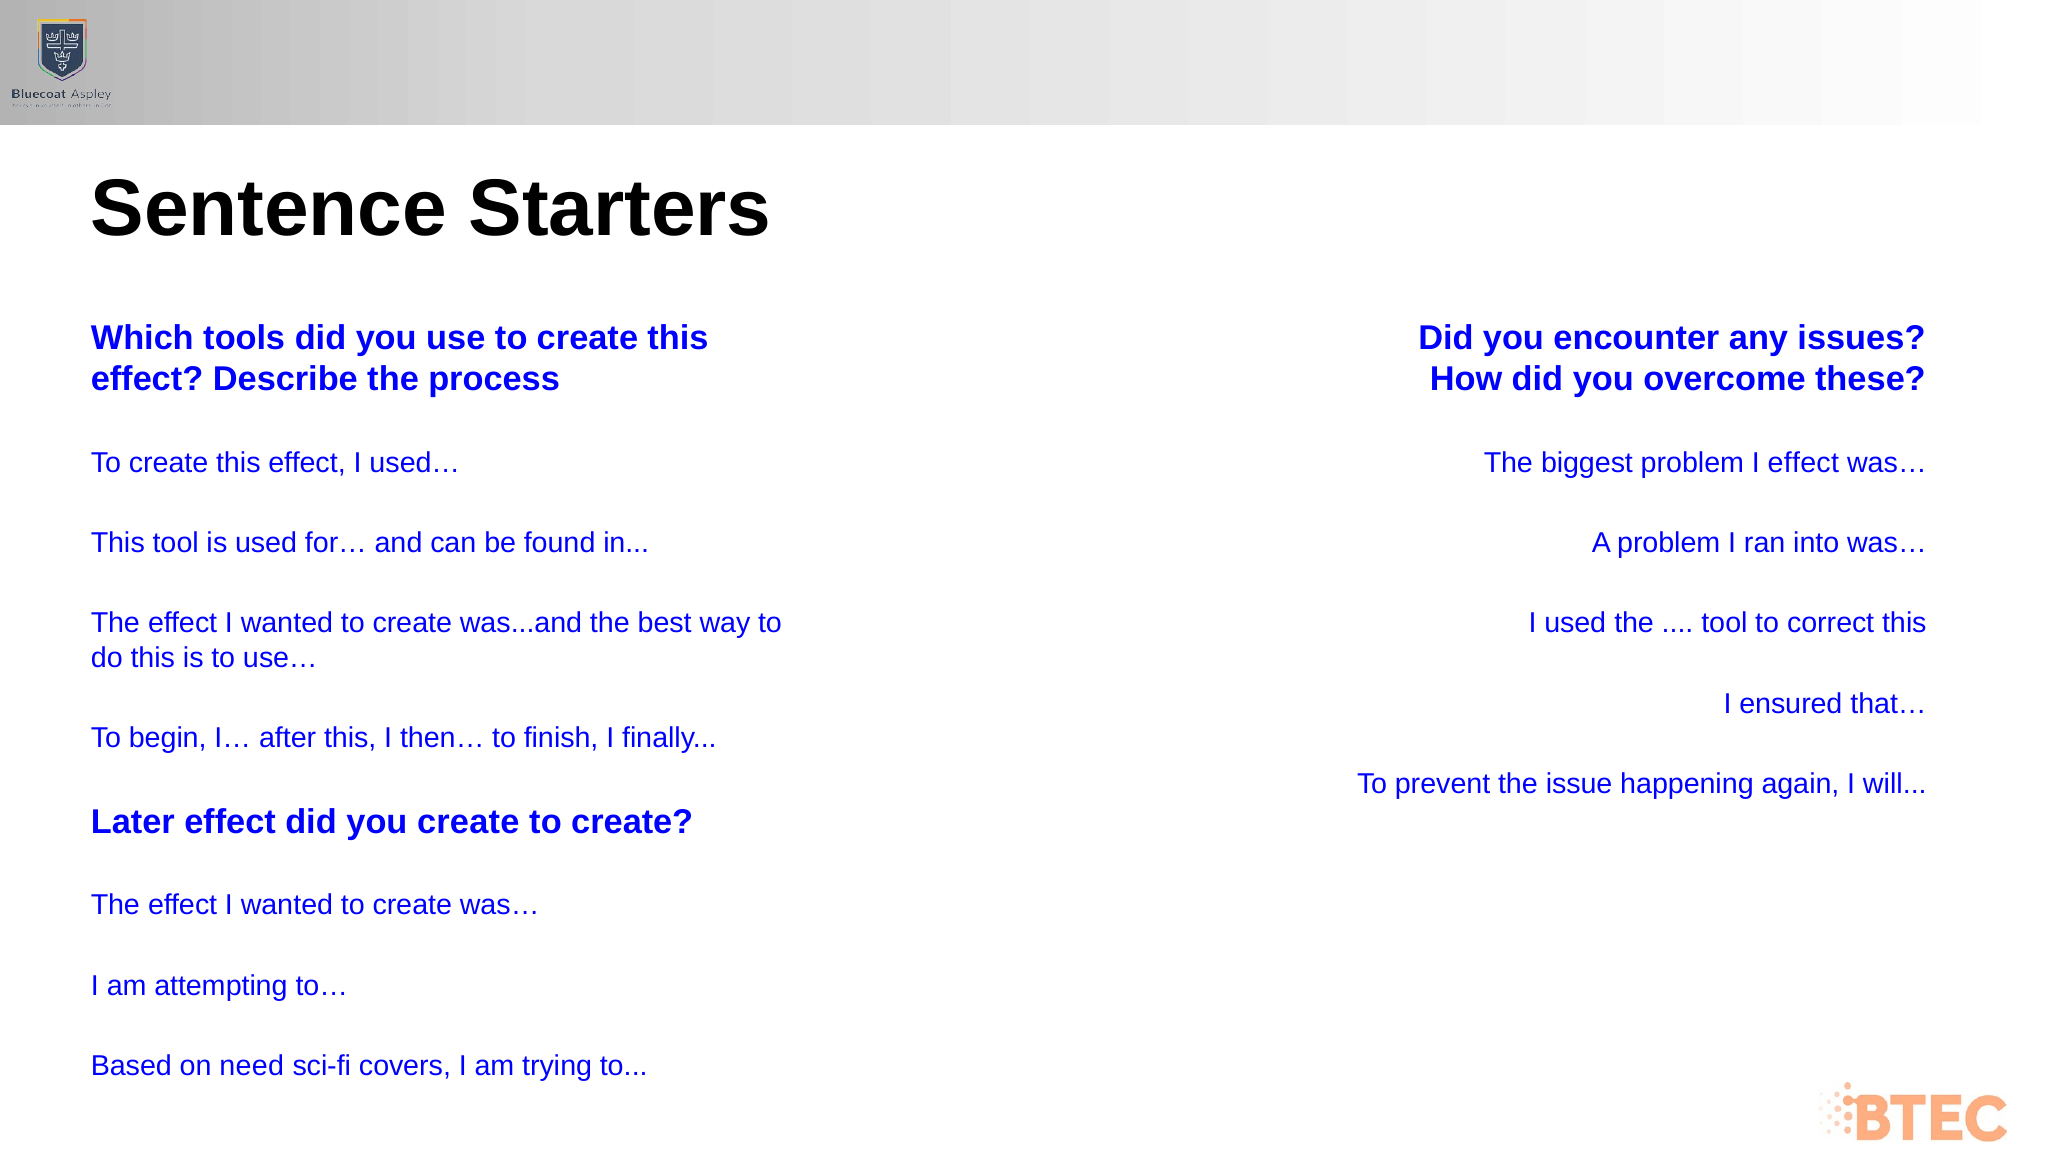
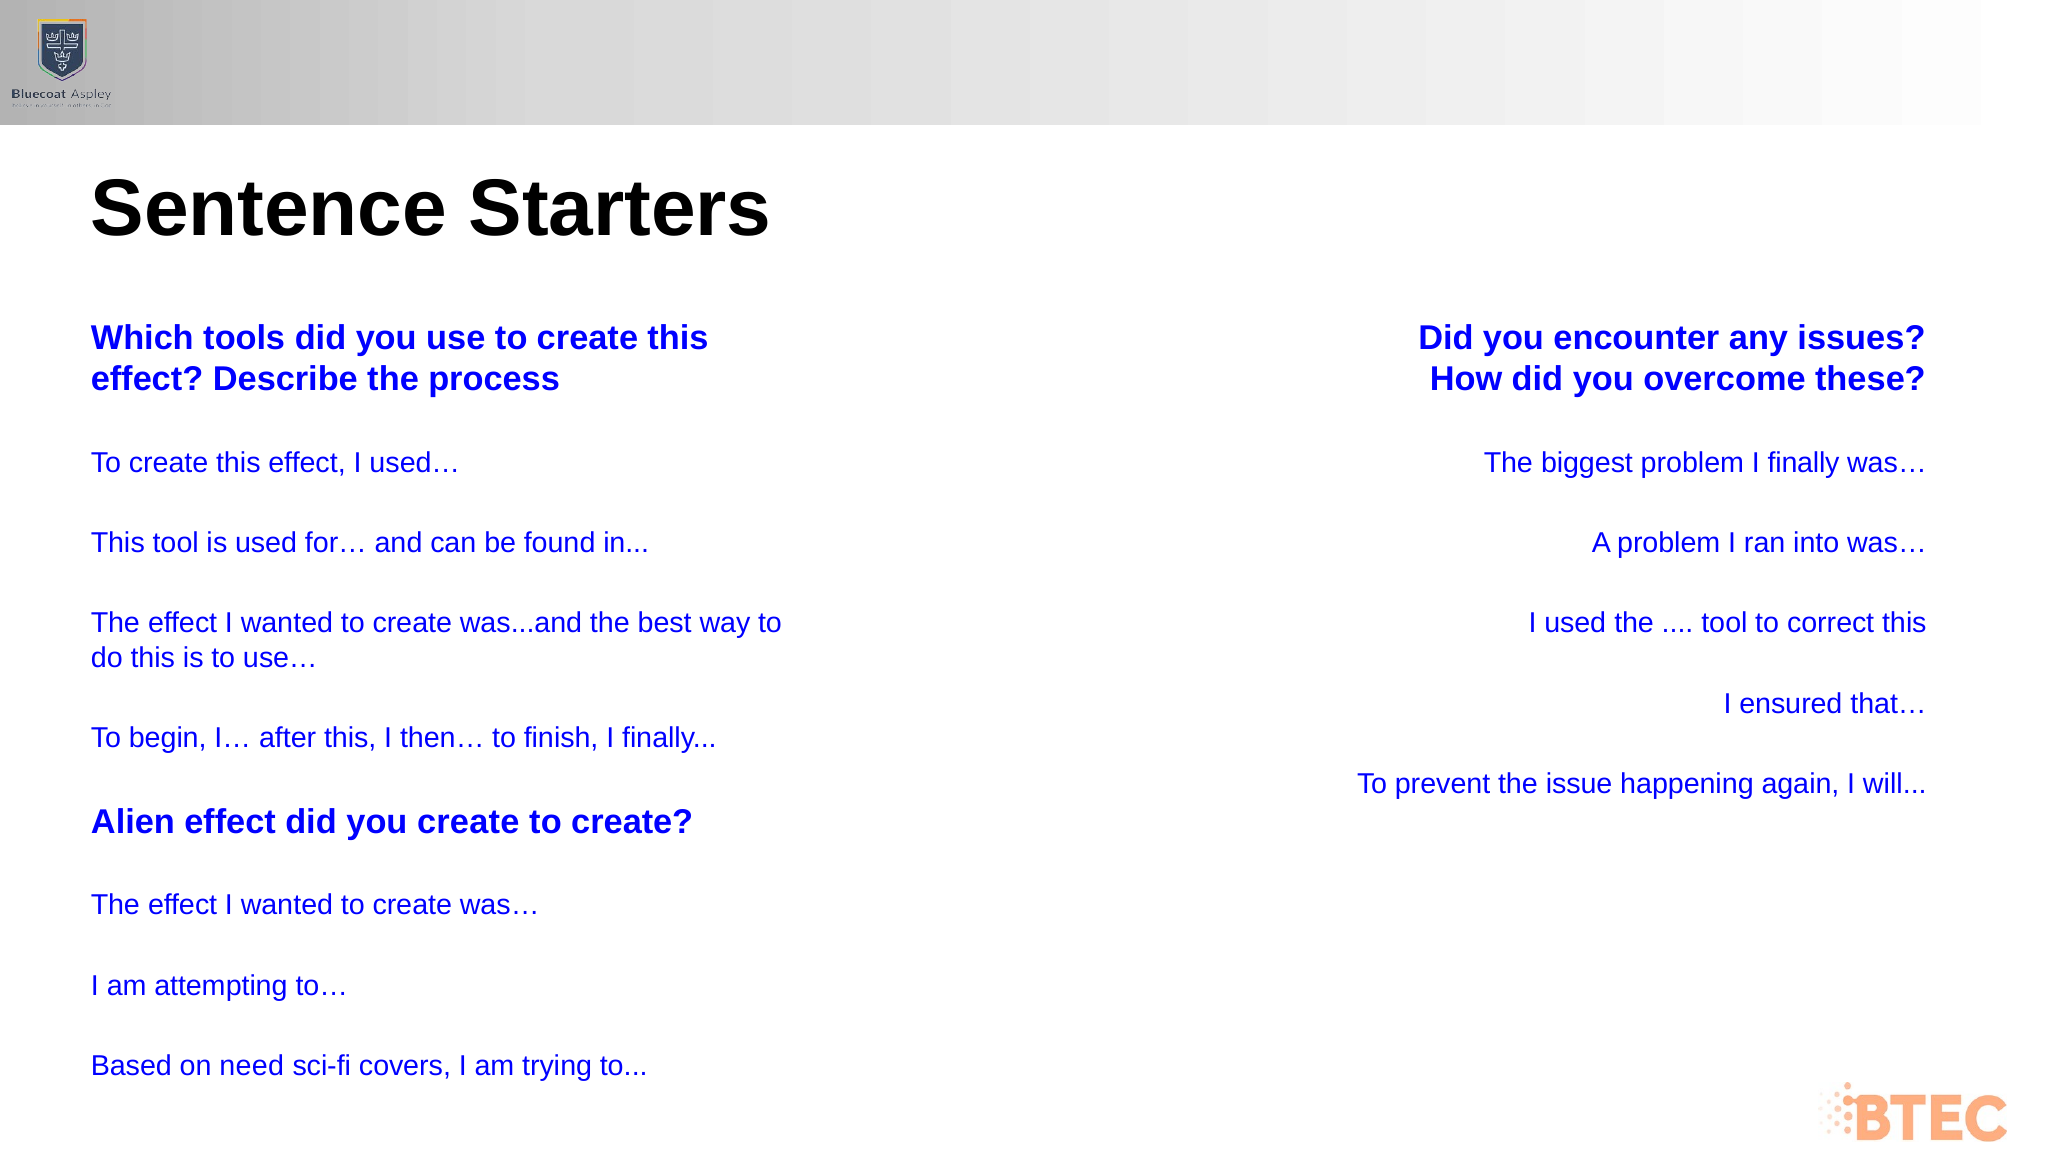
problem I effect: effect -> finally (1804, 463)
Later: Later -> Alien (133, 822)
